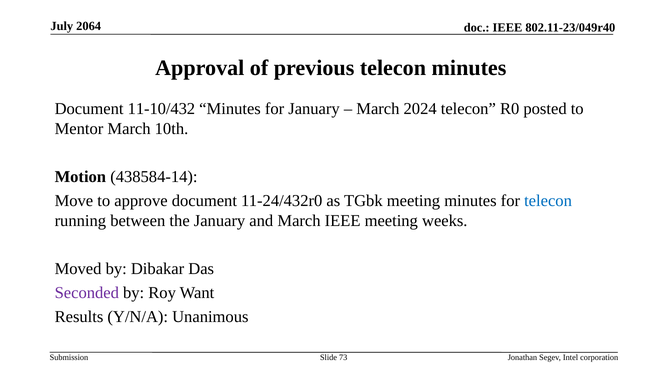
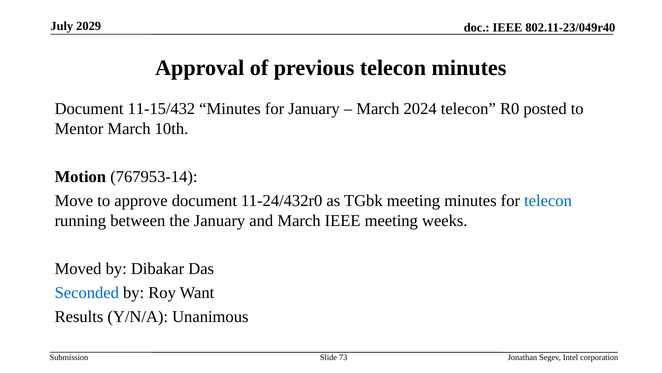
2064: 2064 -> 2029 (89, 26)
11-10/432: 11-10/432 -> 11-15/432 (161, 109)
438584-14: 438584-14 -> 767953-14 (154, 177)
Seconded colour: purple -> blue (87, 292)
